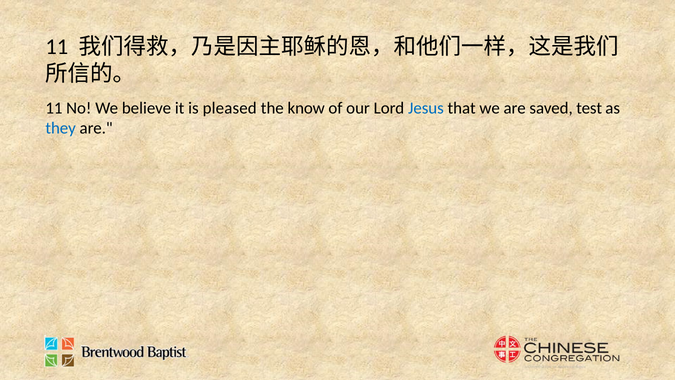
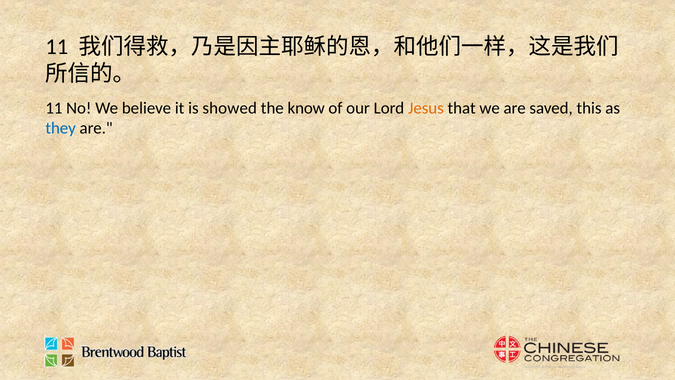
pleased: pleased -> showed (230, 108)
Jesus colour: blue -> orange (426, 108)
test: test -> this (589, 108)
